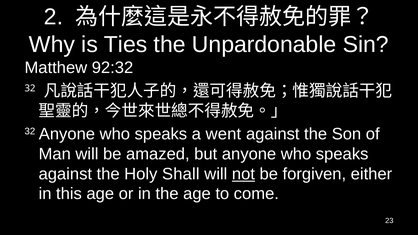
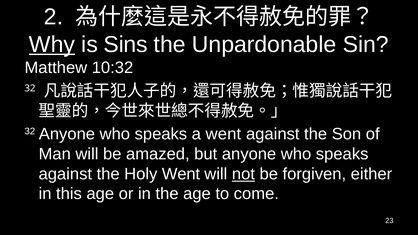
Why underline: none -> present (52, 44)
Ties: Ties -> Sins (126, 44)
92:32: 92:32 -> 10:32 (113, 68)
Holy Shall: Shall -> Went (181, 174)
